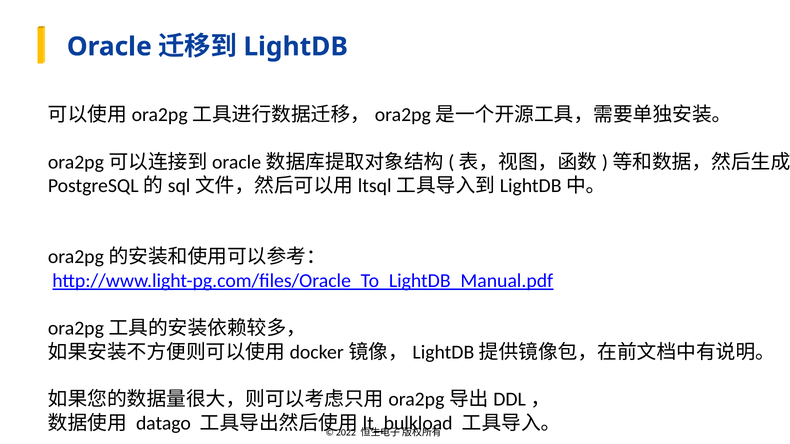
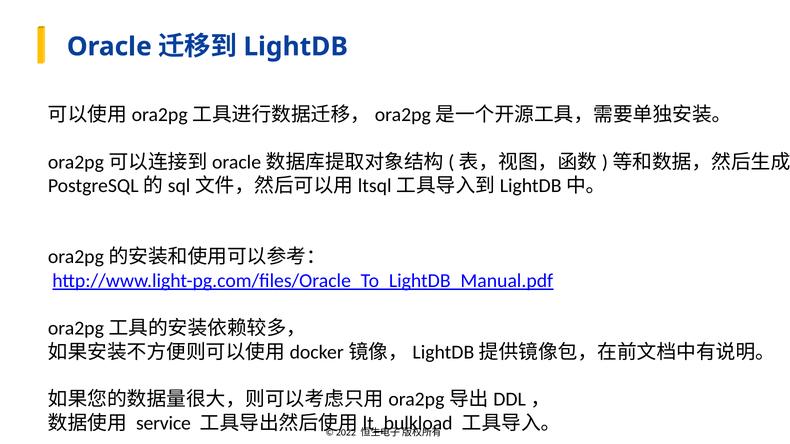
datago: datago -> service (163, 424)
